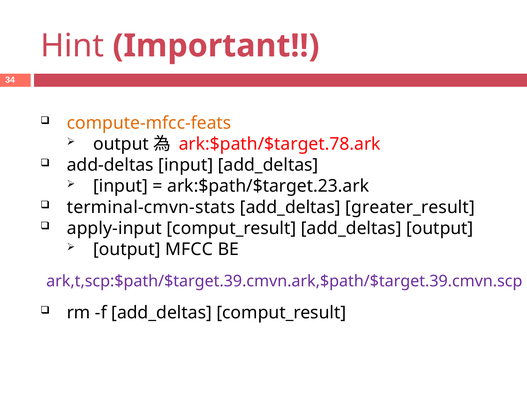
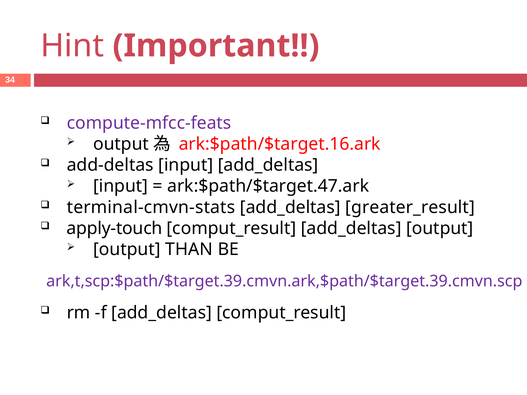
compute-mfcc-feats colour: orange -> purple (149, 123)
ark:$path/$target.78.ark: ark:$path/$target.78.ark -> ark:$path/$target.16.ark (280, 144)
ark:$path/$target.23.ark: ark:$path/$target.23.ark -> ark:$path/$target.47.ark (268, 186)
apply-input: apply-input -> apply-touch (114, 228)
MFCC: MFCC -> THAN (189, 250)
